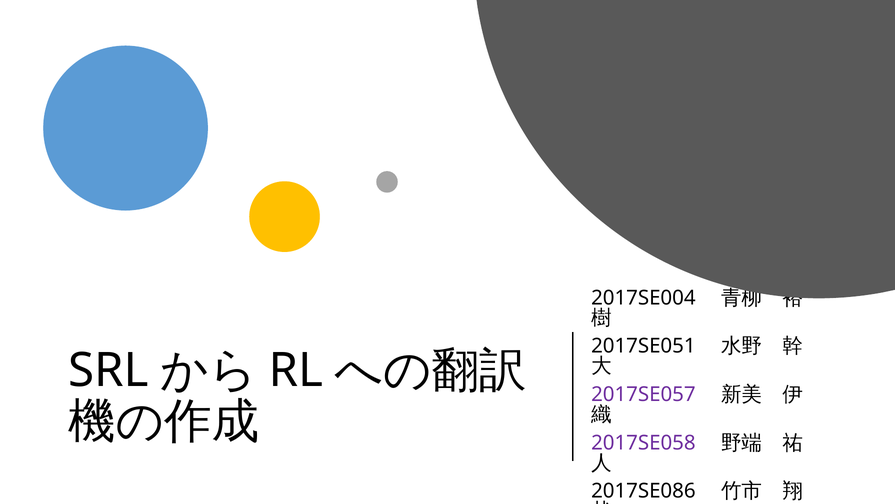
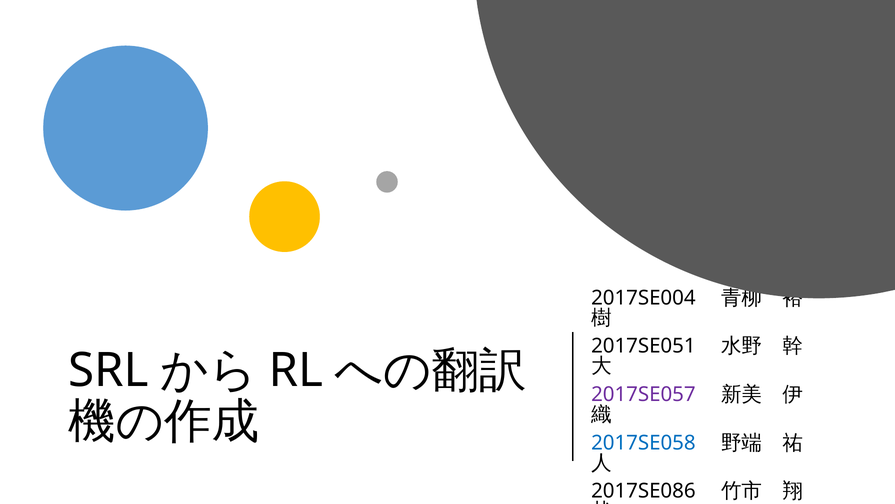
2017SE058 colour: purple -> blue (643, 442)
